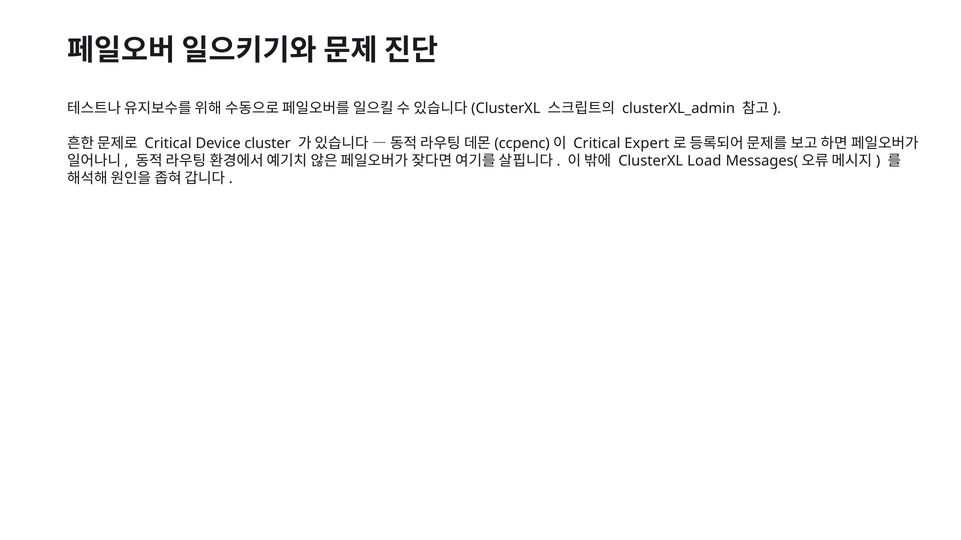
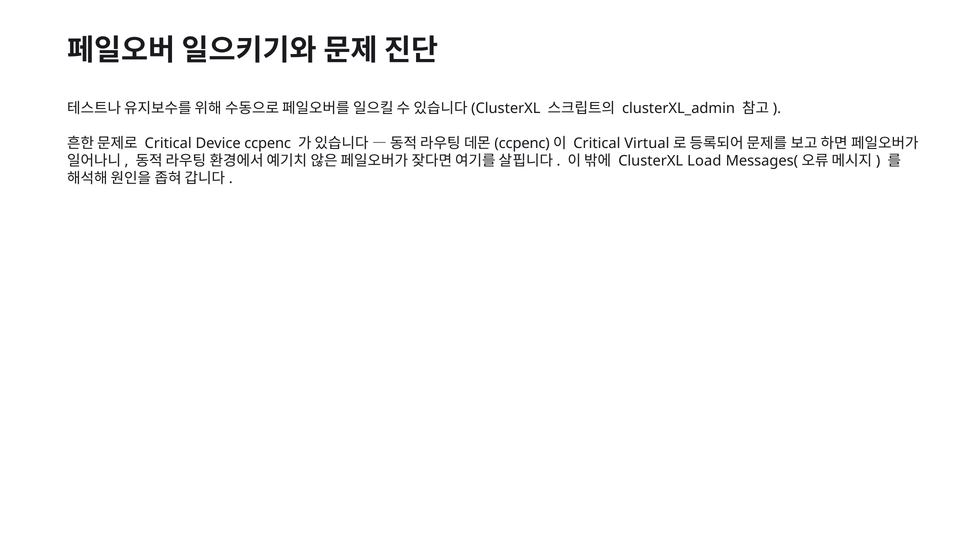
Device cluster: cluster -> ccpenc (268, 144)
Expert: Expert -> Virtual (647, 144)
